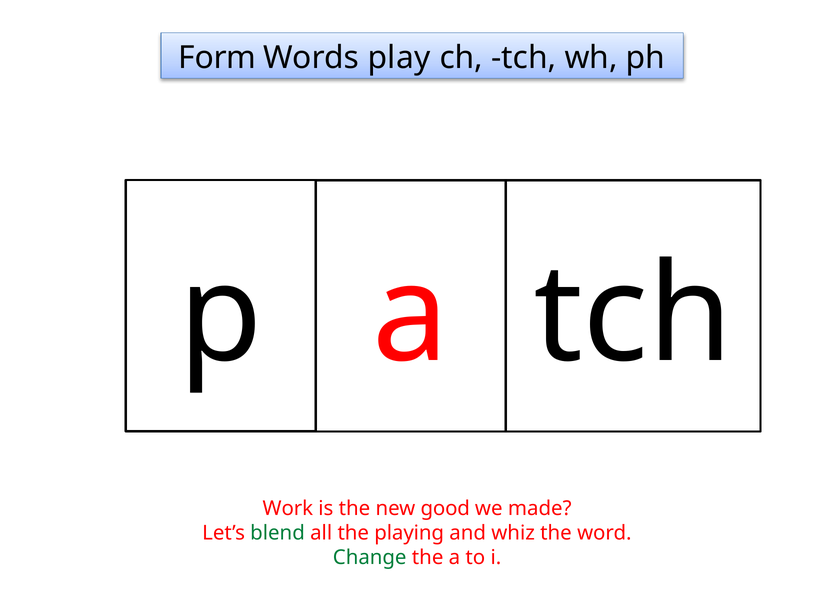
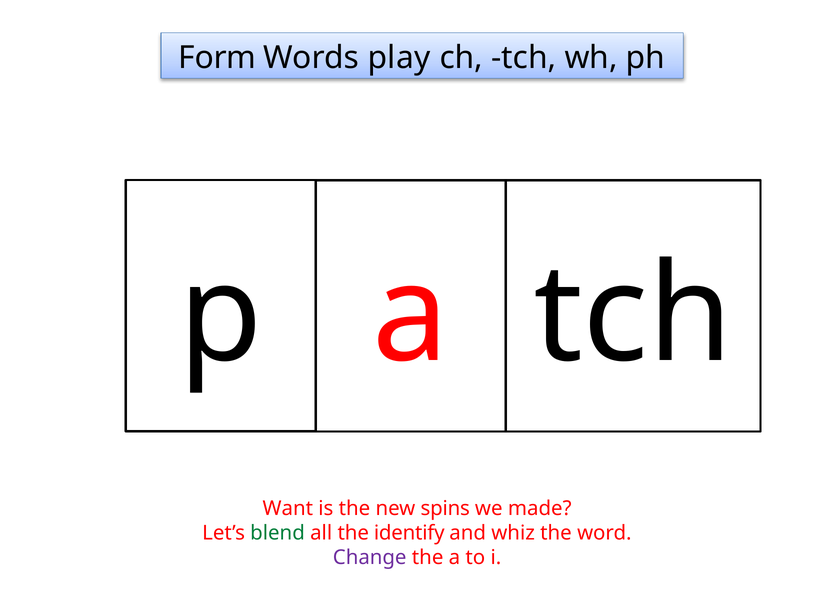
Work: Work -> Want (288, 509)
good: good -> spins (445, 509)
playing: playing -> identify (409, 533)
Change colour: green -> purple (370, 558)
